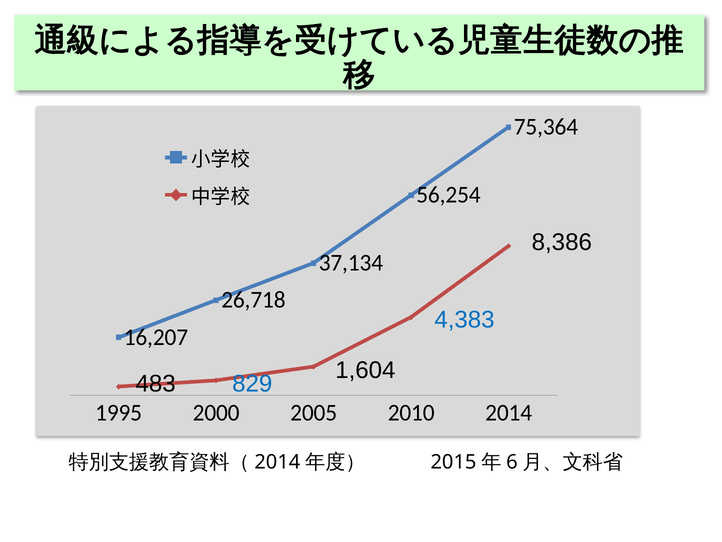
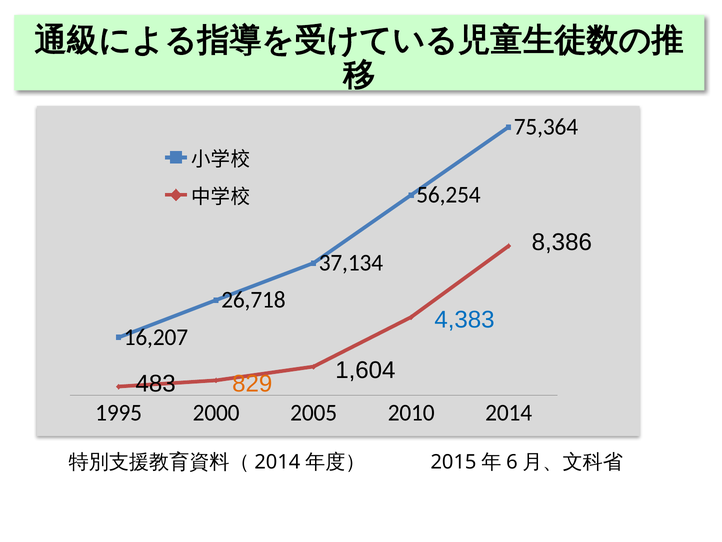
829 colour: blue -> orange (252, 383)
